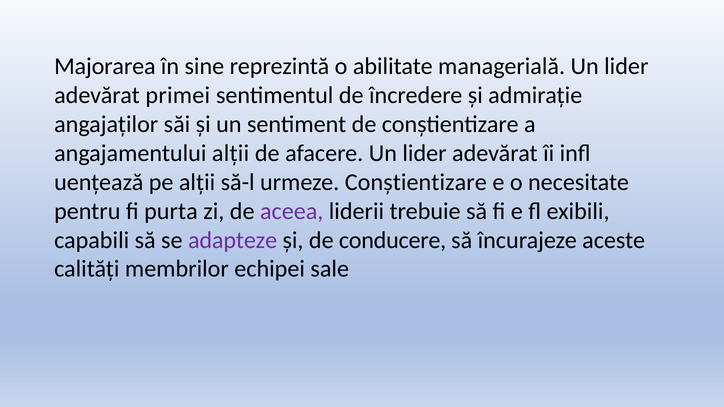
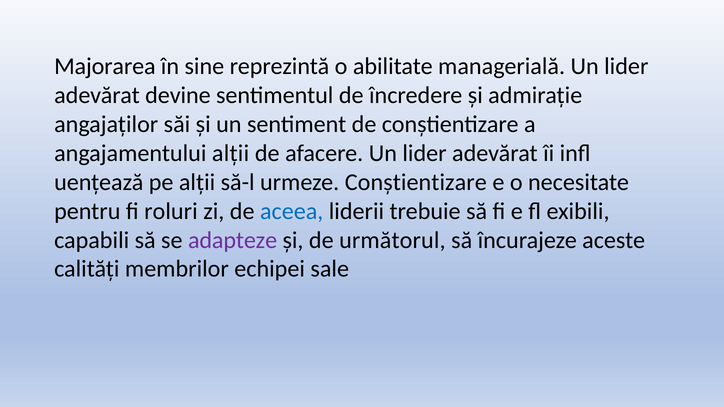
primei: primei -> devine (178, 95)
purta: purta -> roluri (171, 211)
aceea colour: purple -> blue (292, 211)
conducere: conducere -> următorul (392, 240)
